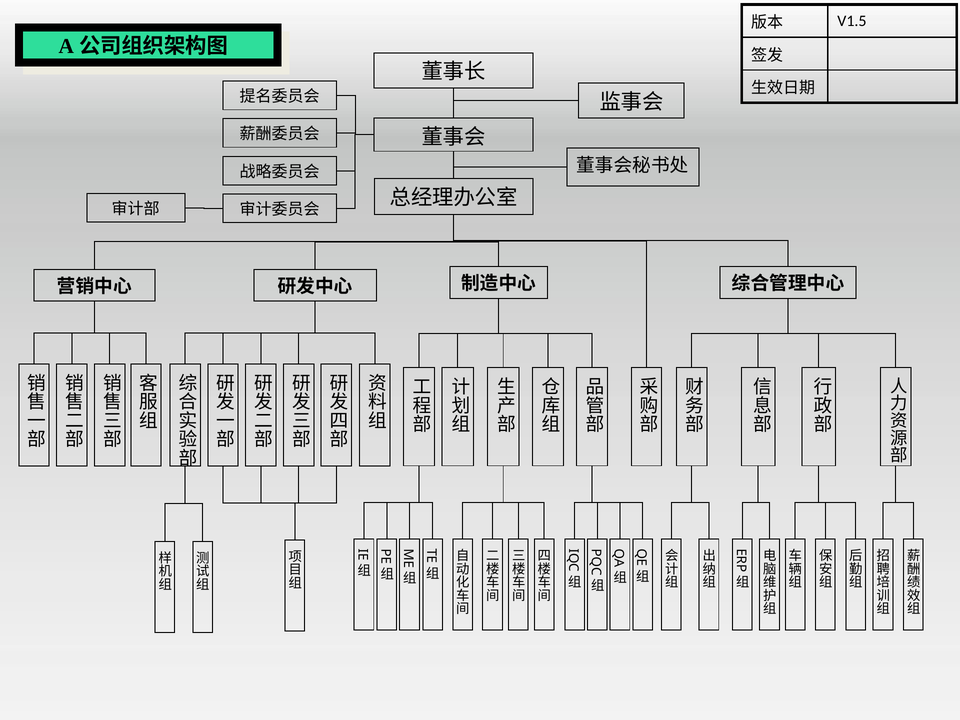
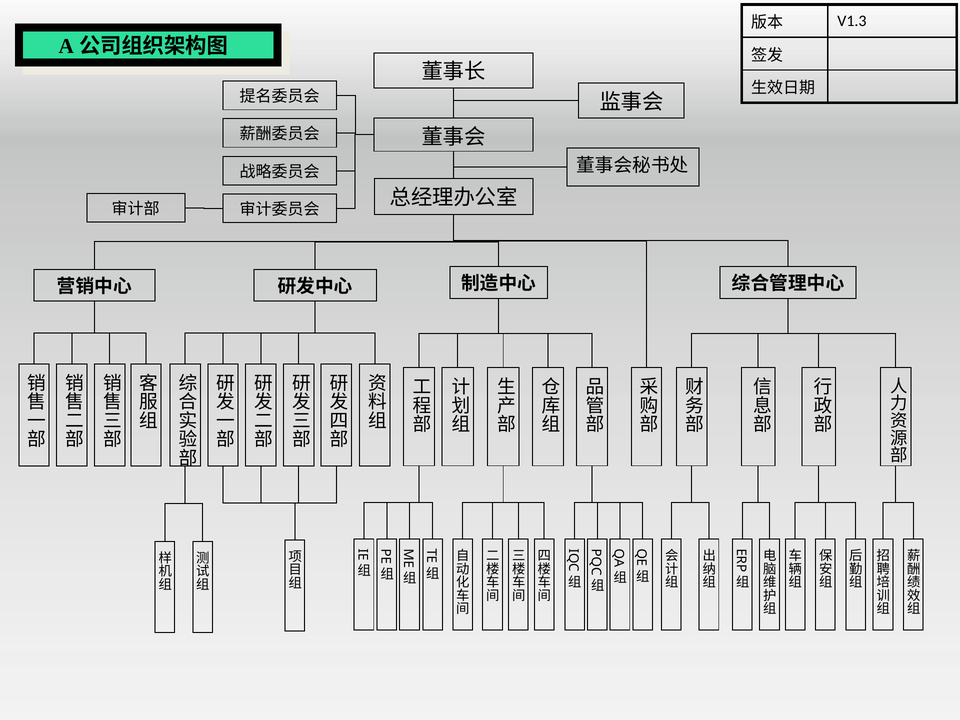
V1.5: V1.5 -> V1.3 (852, 21)
